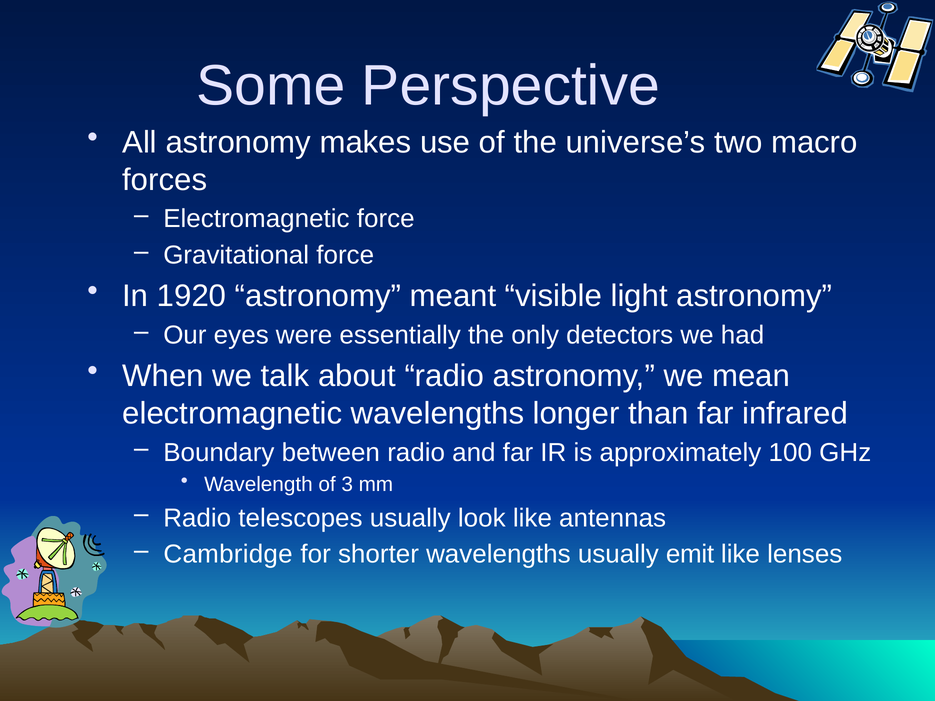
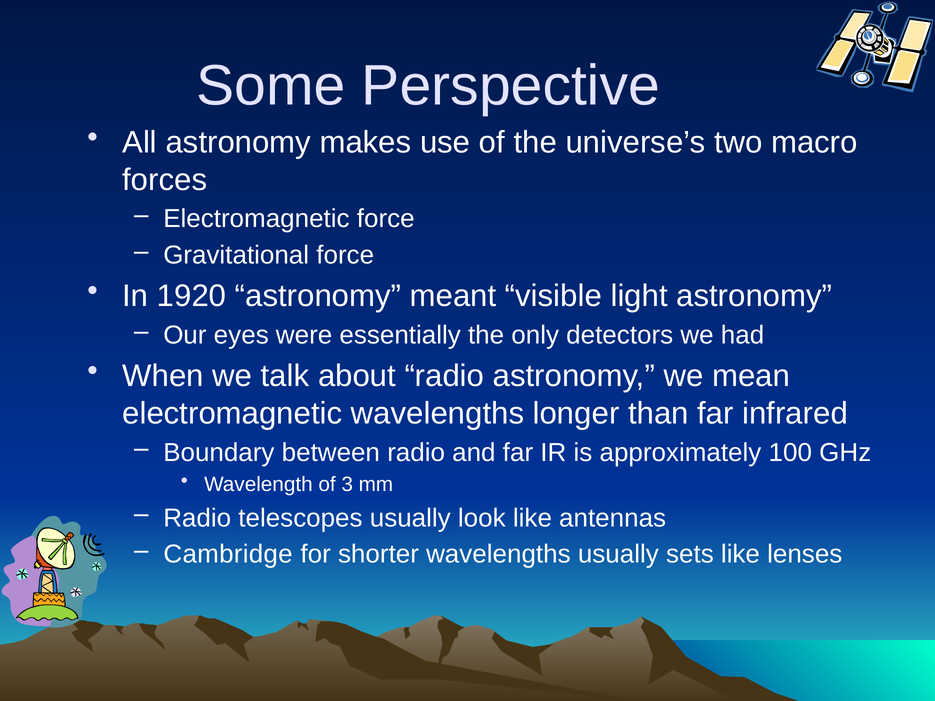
emit: emit -> sets (690, 555)
